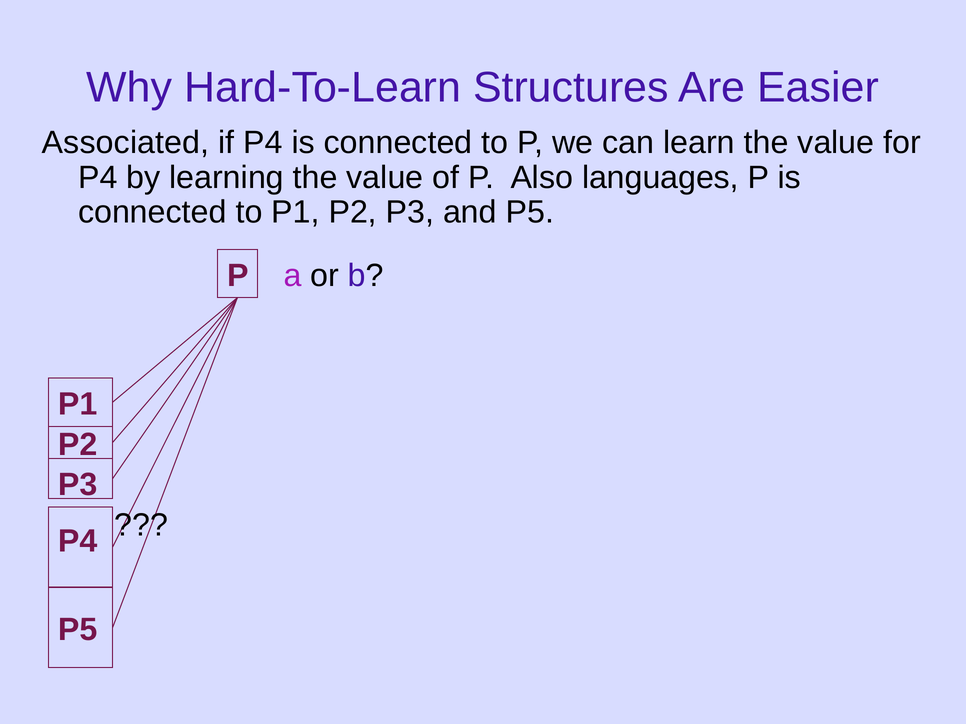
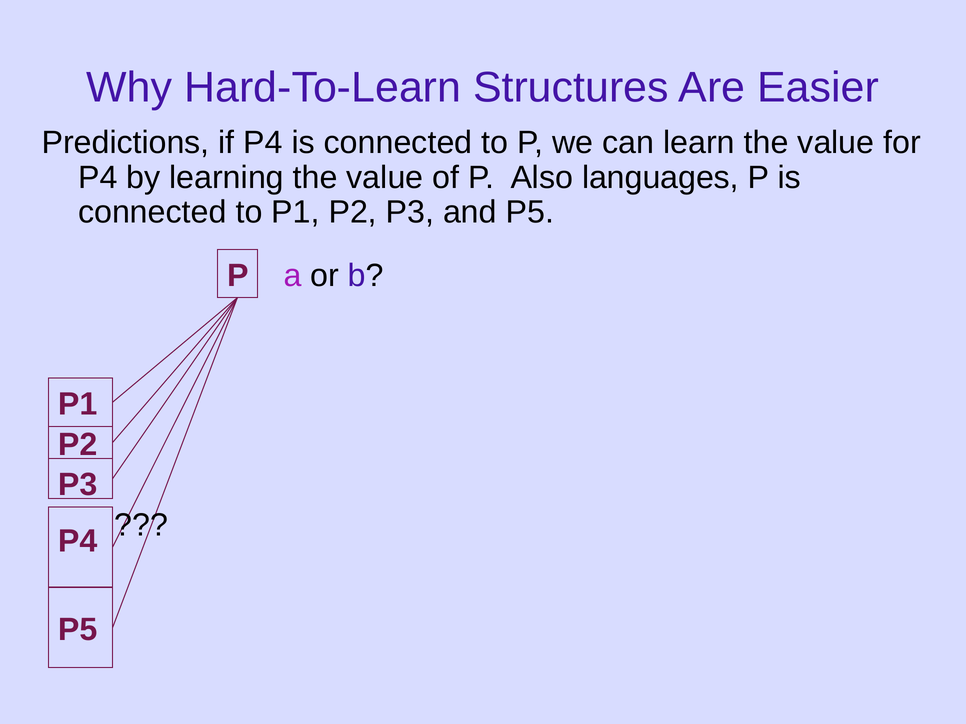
Associated: Associated -> Predictions (126, 143)
